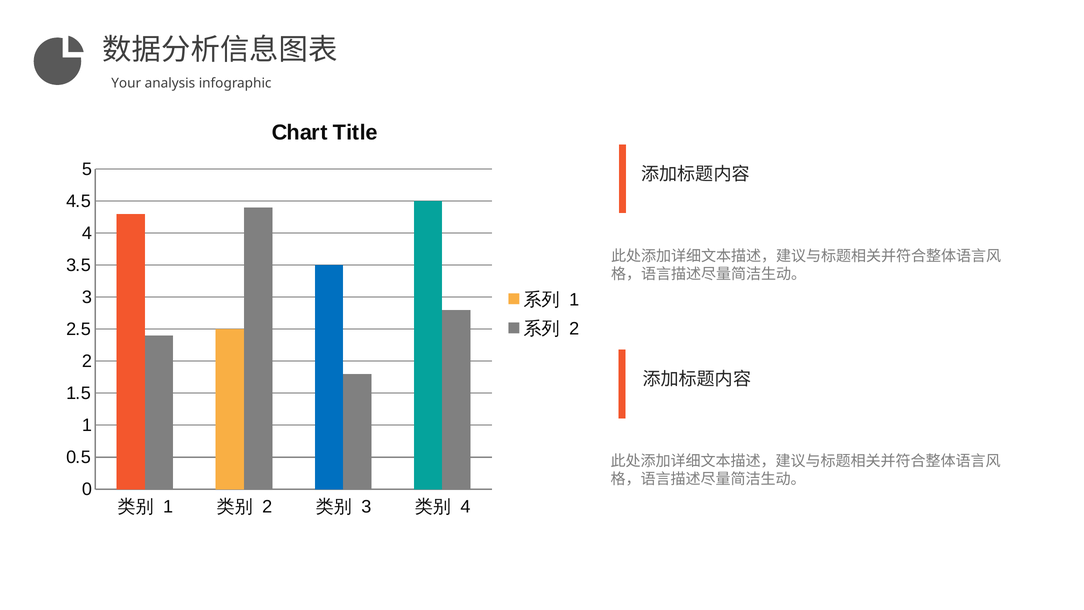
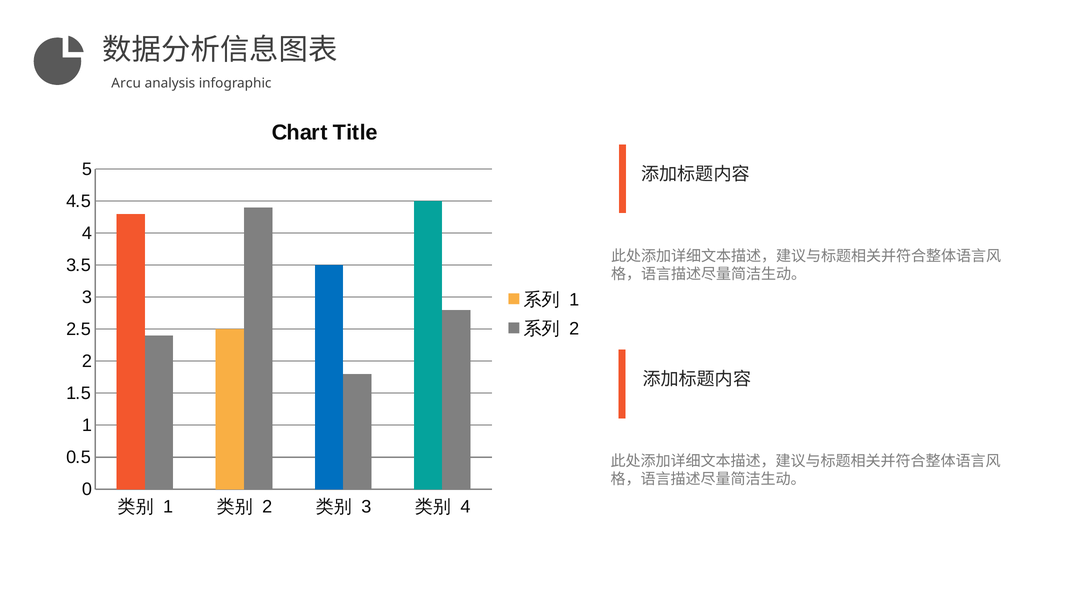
Your: Your -> Arcu (126, 83)
